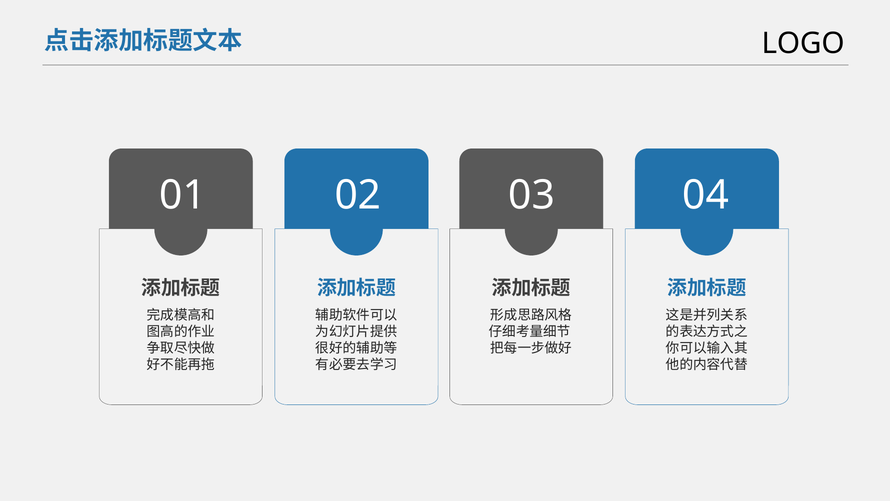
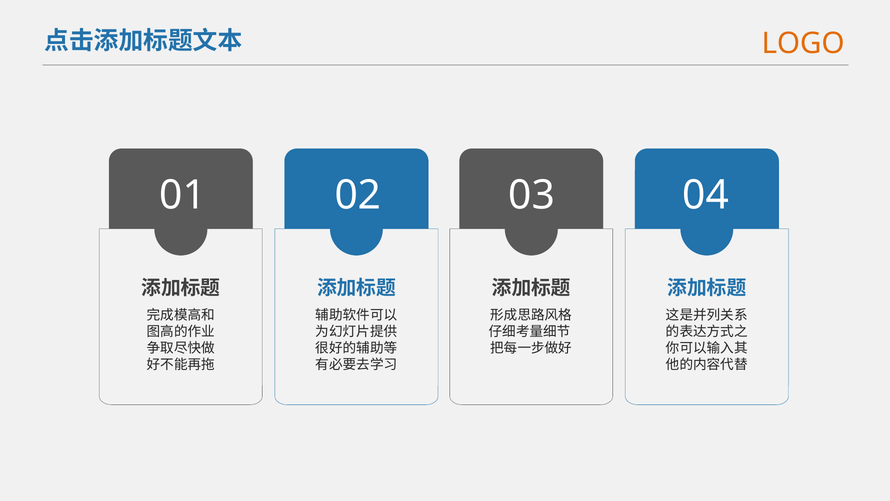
LOGO colour: black -> orange (803, 43)
